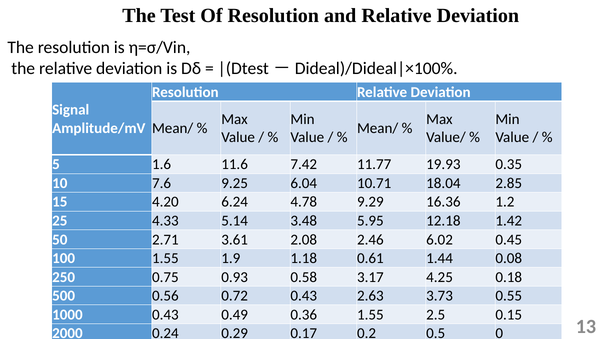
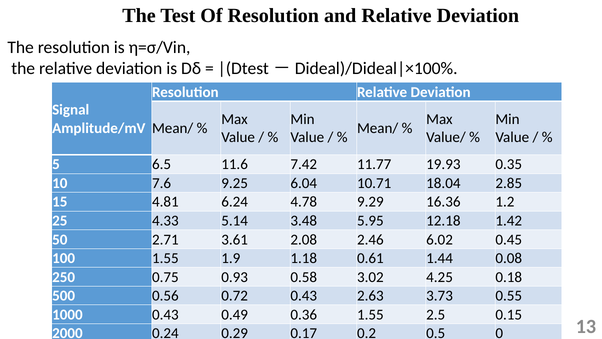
1.6: 1.6 -> 6.5 (162, 164)
4.20: 4.20 -> 4.81 (165, 202)
3.17: 3.17 -> 3.02 (370, 277)
